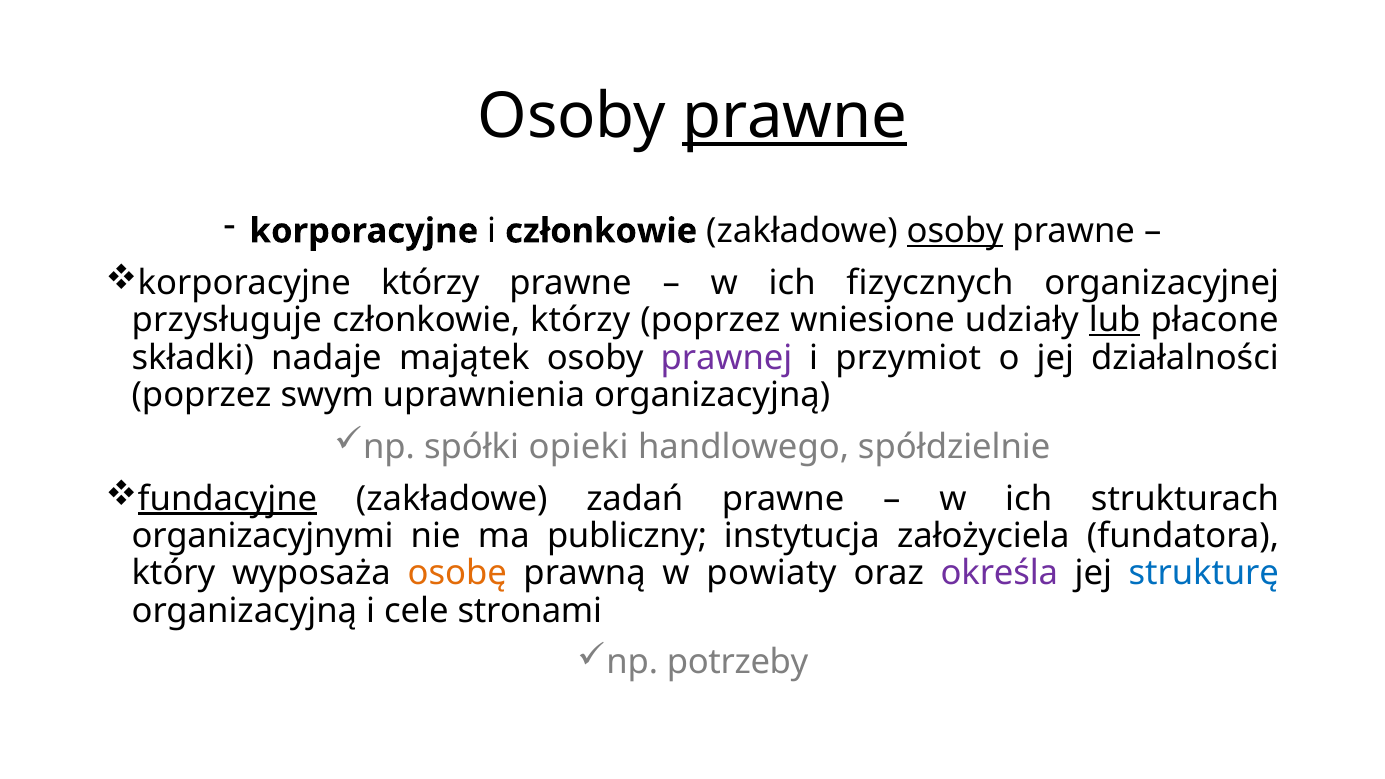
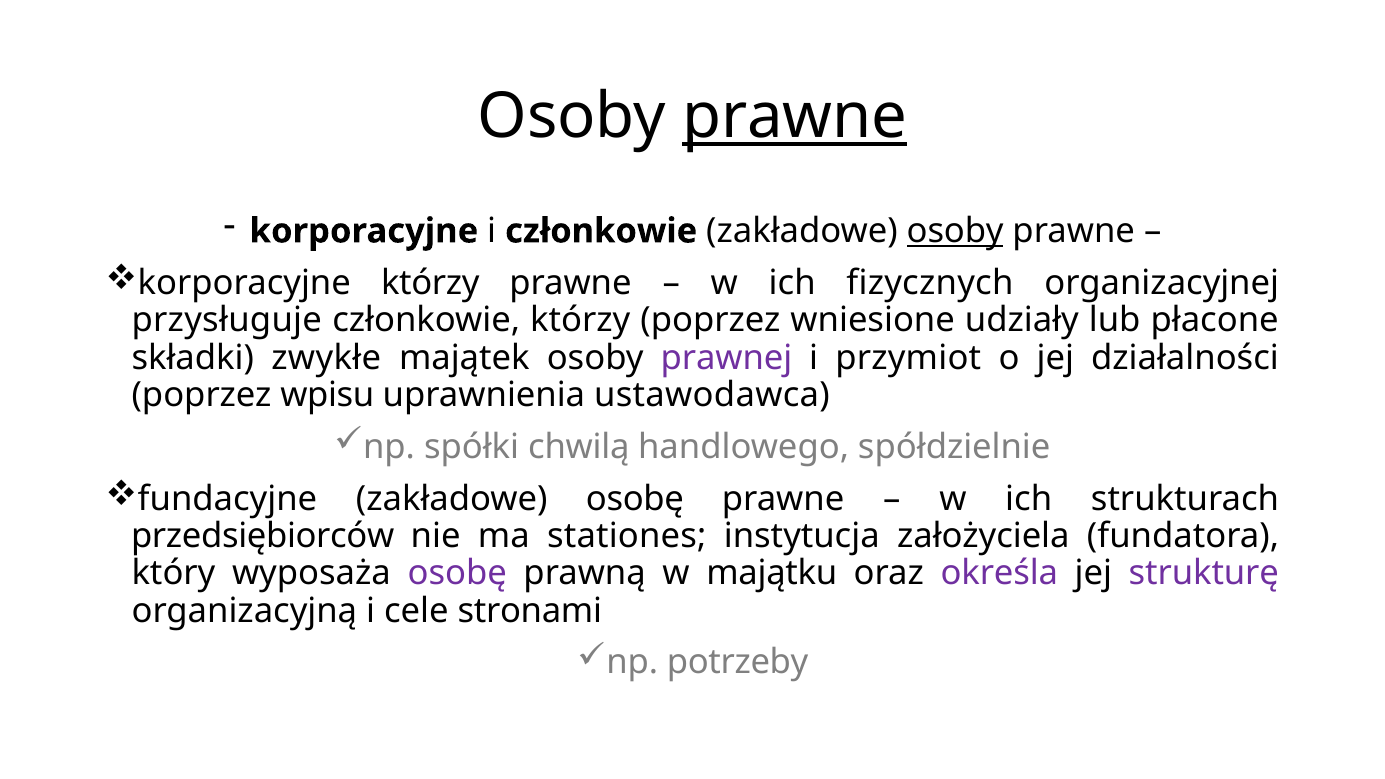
lub underline: present -> none (1115, 320)
nadaje: nadaje -> zwykłe (326, 358)
swym: swym -> wpisu (327, 395)
uprawnienia organizacyjną: organizacyjną -> ustawodawca (712, 395)
opieki: opieki -> chwilą (579, 447)
fundacyjne underline: present -> none (227, 499)
zakładowe zadań: zadań -> osobę (635, 499)
organizacyjnymi: organizacyjnymi -> przedsiębiorców (263, 536)
publiczny: publiczny -> stationes (627, 536)
osobę colour: orange -> purple (457, 573)
powiaty: powiaty -> majątku (772, 573)
strukturę colour: blue -> purple (1204, 573)
